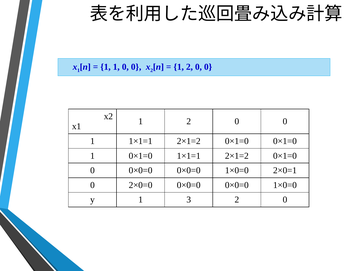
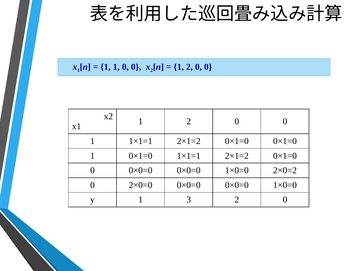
2×0=1: 2×0=1 -> 2×0=2 (285, 170)
